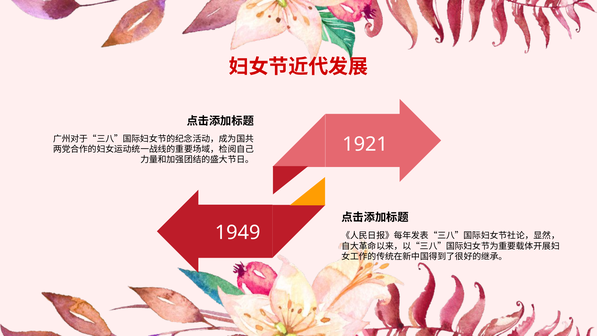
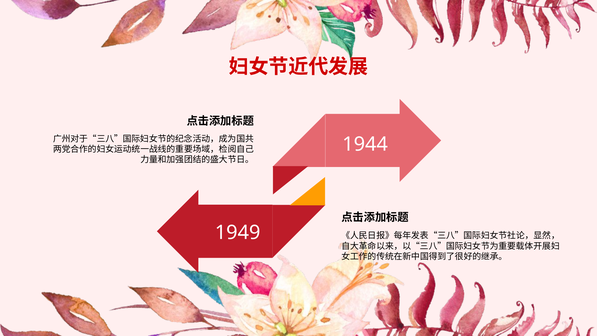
1921: 1921 -> 1944 (365, 144)
